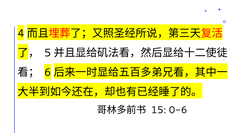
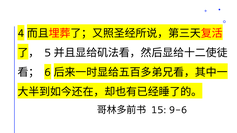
0-6: 0-6 -> 9-6 (178, 110)
